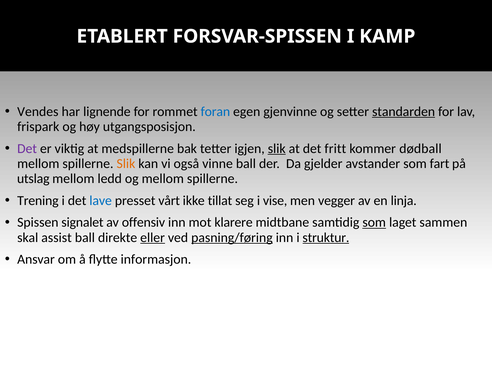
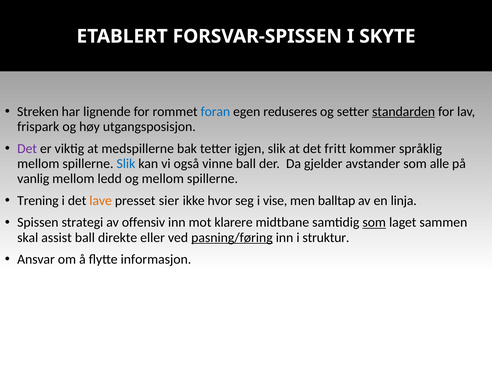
KAMP: KAMP -> SKYTE (387, 36)
Vendes: Vendes -> Streken (38, 112)
gjenvinne: gjenvinne -> reduseres (290, 112)
slik underline: present -> none (277, 149)
dødball: dødball -> språklig (421, 149)
Slik colour: orange -> blue (126, 164)
fart: fart -> alle (440, 164)
utslag: utslag -> vanlig (33, 179)
lave colour: blue -> orange (101, 201)
vårt: vårt -> sier (169, 201)
tillat: tillat -> hvor (220, 201)
vegger: vegger -> balltap (337, 201)
signalet: signalet -> strategi (82, 222)
eller underline: present -> none (153, 238)
struktur underline: present -> none (326, 238)
